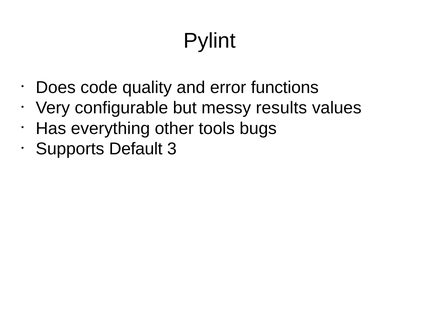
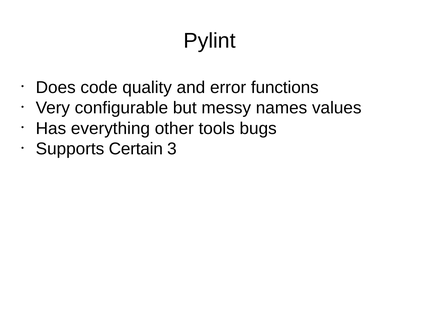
results: results -> names (281, 108)
Default: Default -> Certain (136, 149)
